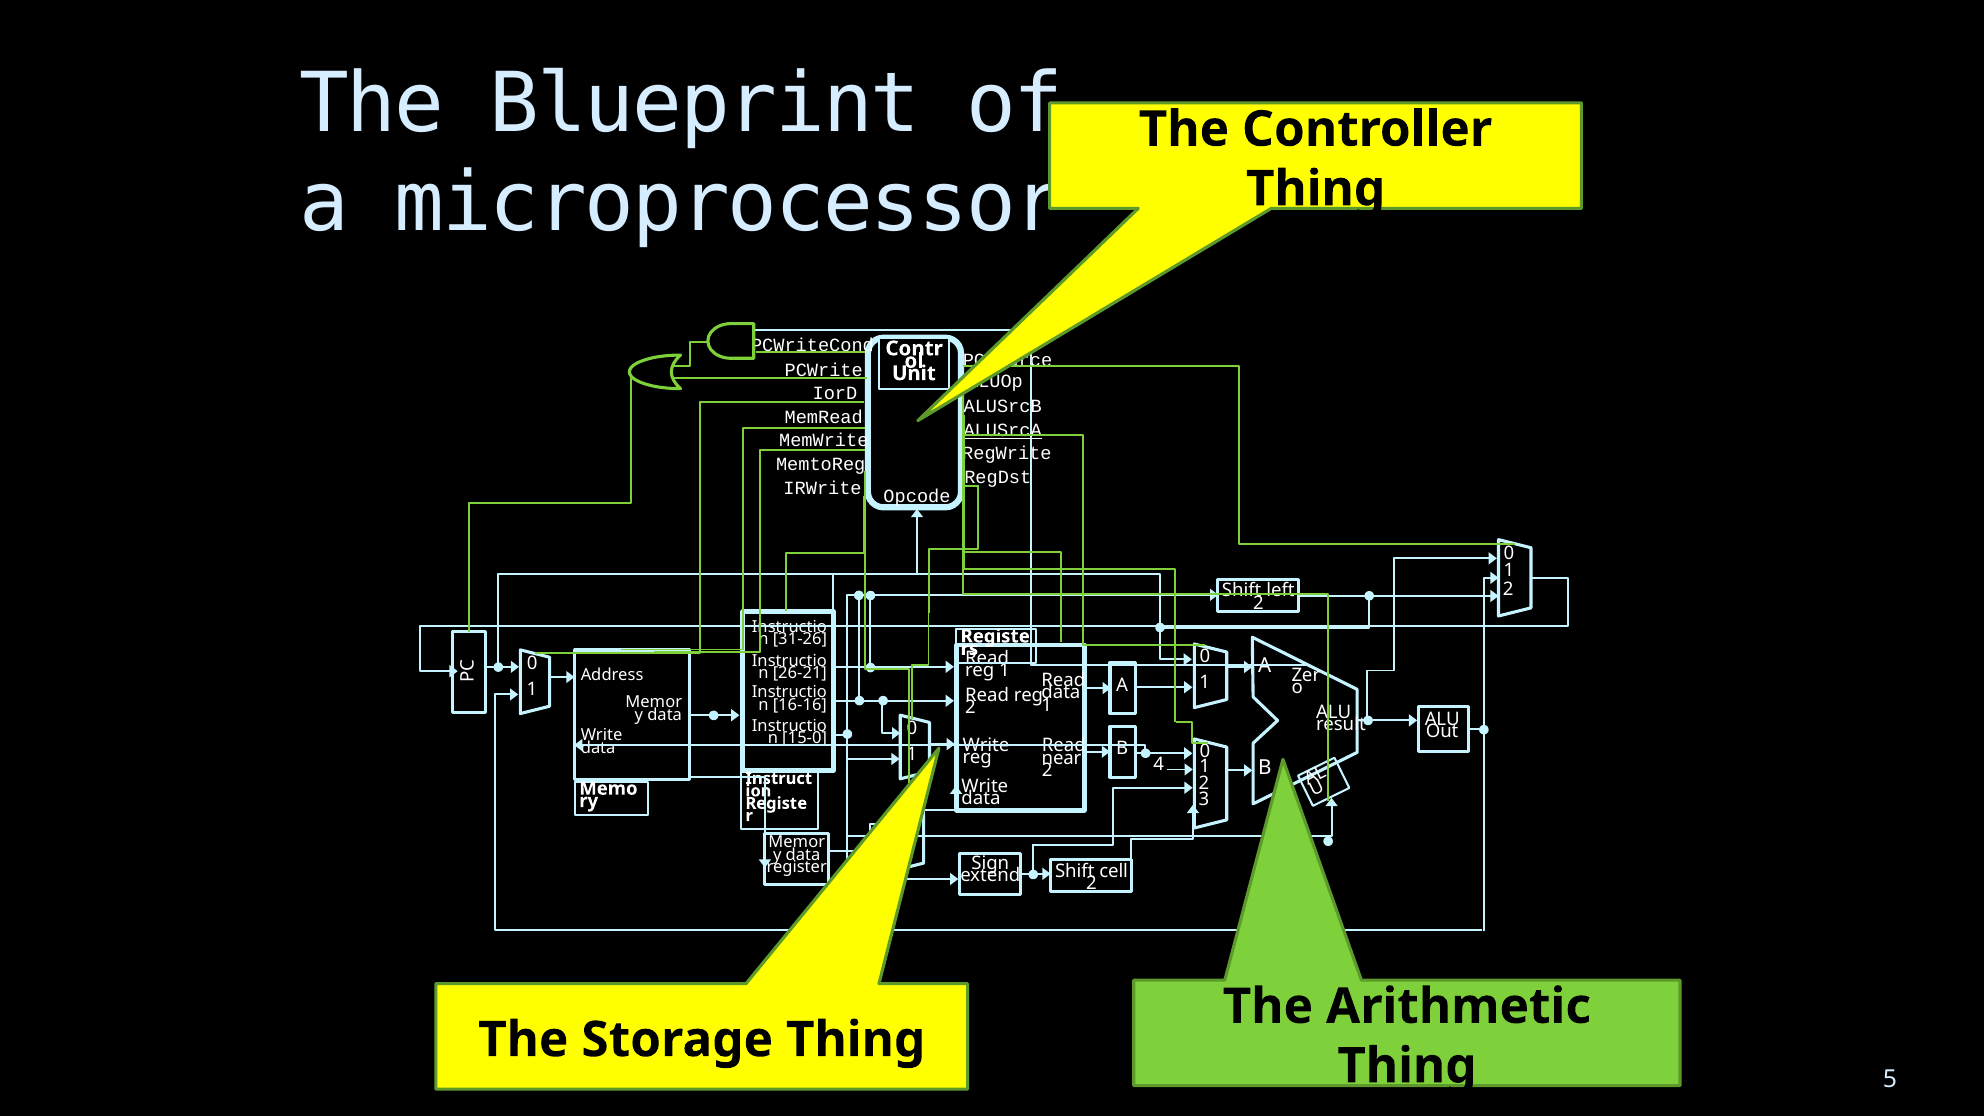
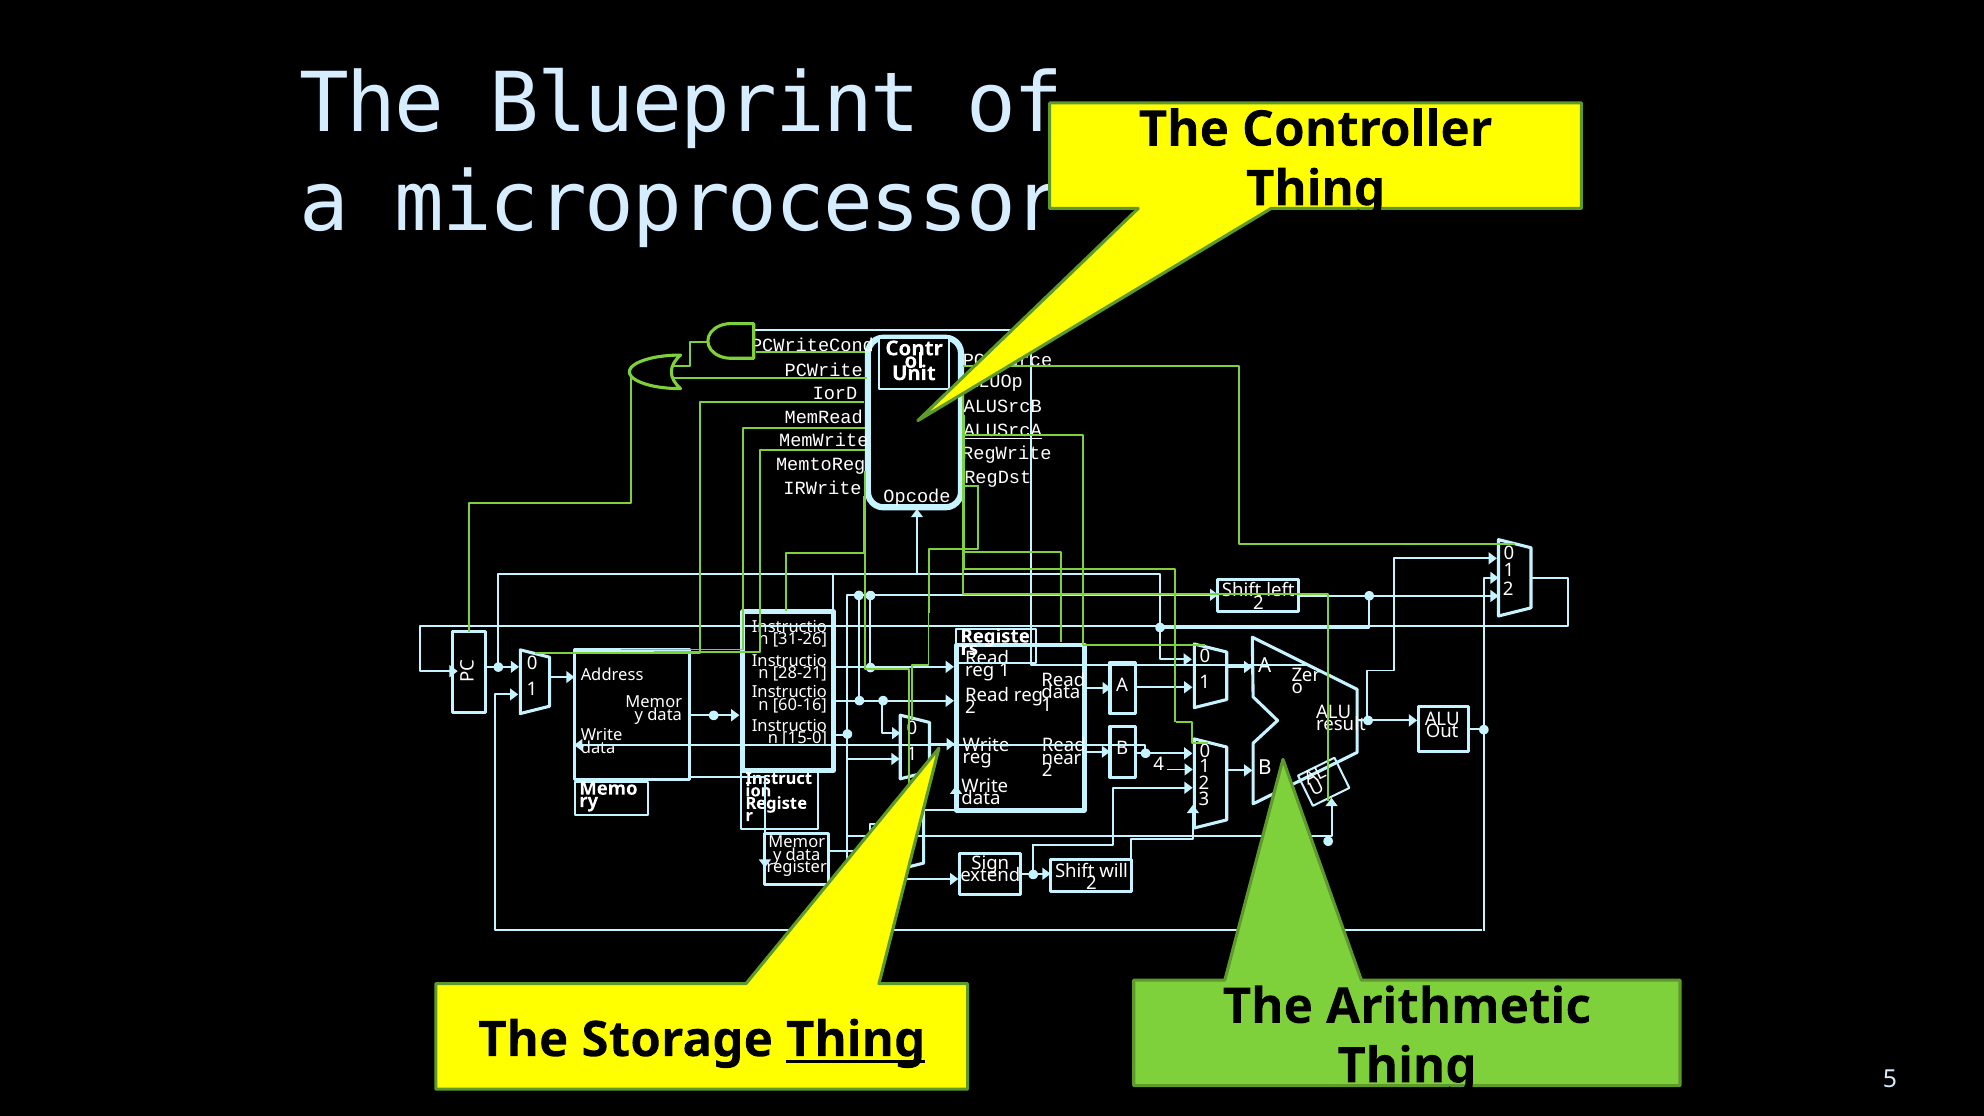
26-21: 26-21 -> 28-21 (800, 673)
16-16: 16-16 -> 60-16 (800, 705)
cell: cell -> will (1114, 871)
Thing underline: none -> present (856, 1040)
